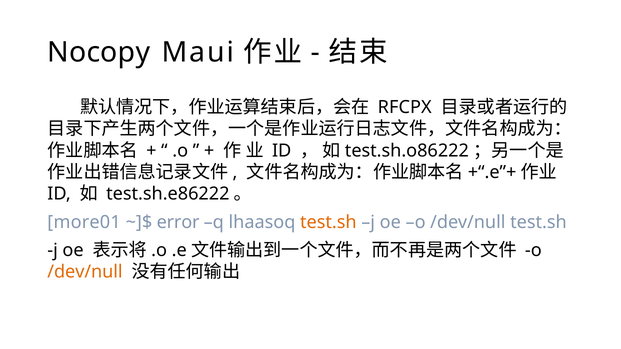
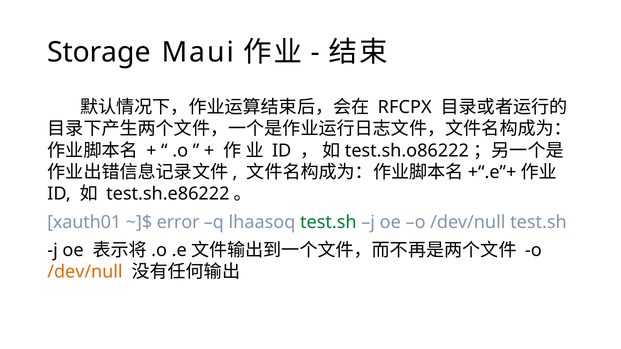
Nocopy: Nocopy -> Storage (99, 52)
more01: more01 -> xauth01 (84, 222)
test.sh colour: orange -> green (328, 222)
